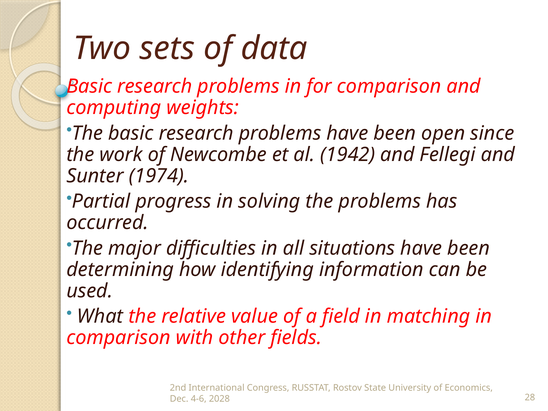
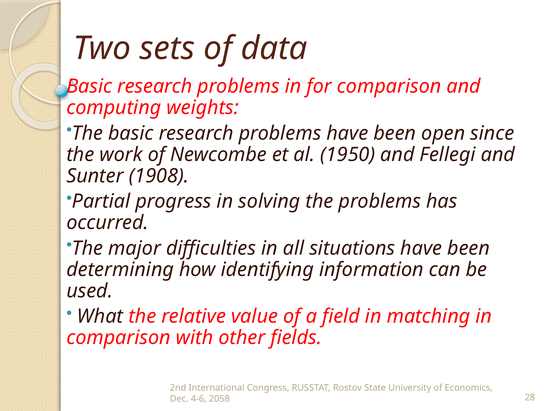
1942: 1942 -> 1950 (348, 155)
1974: 1974 -> 1908 (159, 176)
2028: 2028 -> 2058 (219, 399)
